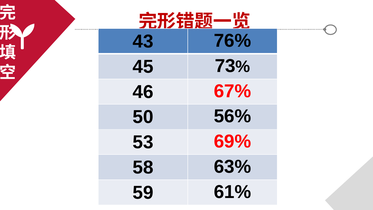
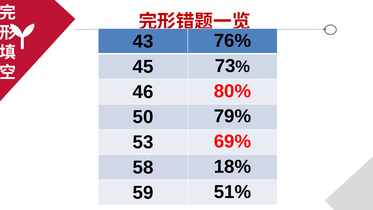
67%: 67% -> 80% (233, 91)
56%: 56% -> 79% (233, 116)
63%: 63% -> 18% (233, 167)
61%: 61% -> 51% (233, 192)
